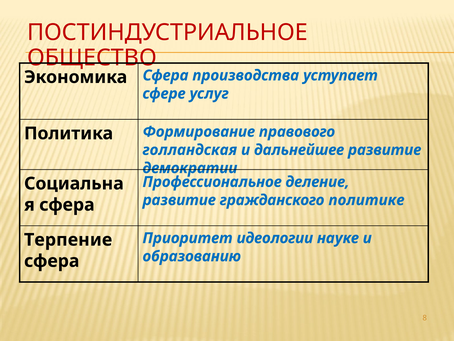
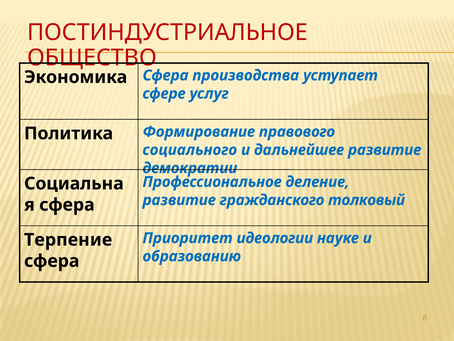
голландская: голландская -> социального (190, 150)
политике: политике -> толковый (367, 200)
